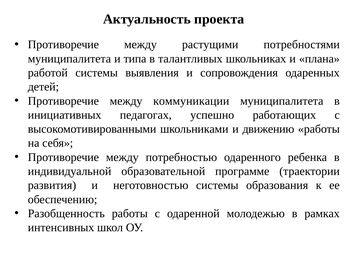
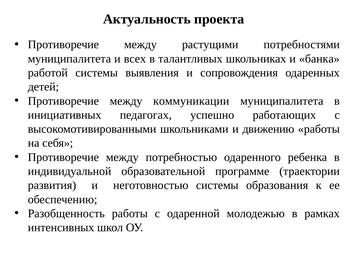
типа: типа -> всех (135, 59)
плана: плана -> банка (319, 59)
